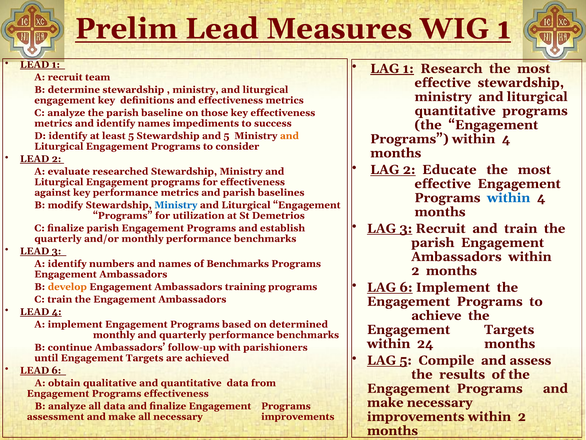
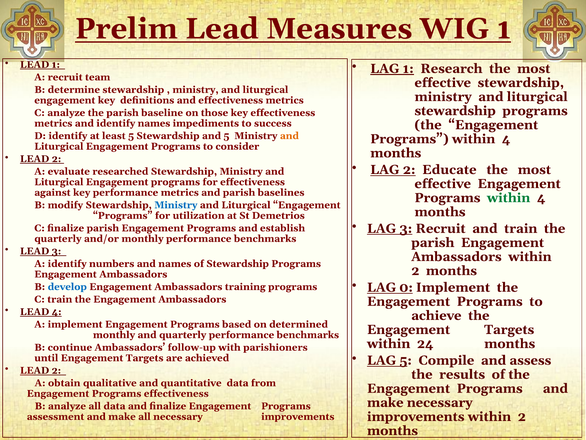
quantitative: quantitative -> stewardship (455, 111)
within colour: blue -> green (509, 198)
of Benchmarks: Benchmarks -> Stewardship (238, 263)
LAG 6: 6 -> 0 (406, 287)
develop colour: orange -> blue (67, 286)
6: 6 -> 2 (56, 370)
